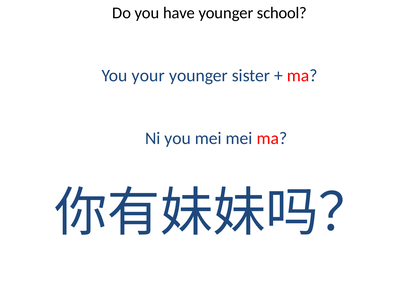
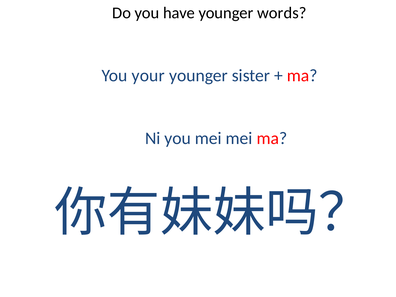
school: school -> words (282, 13)
